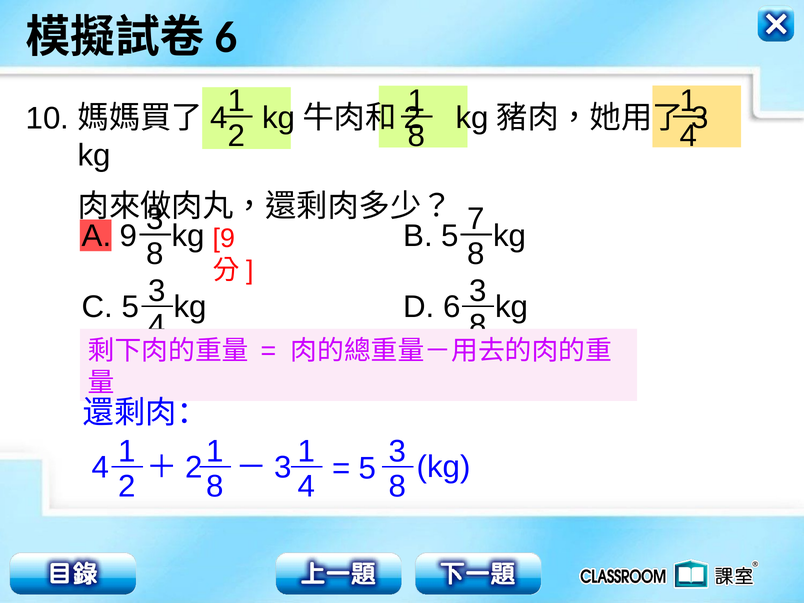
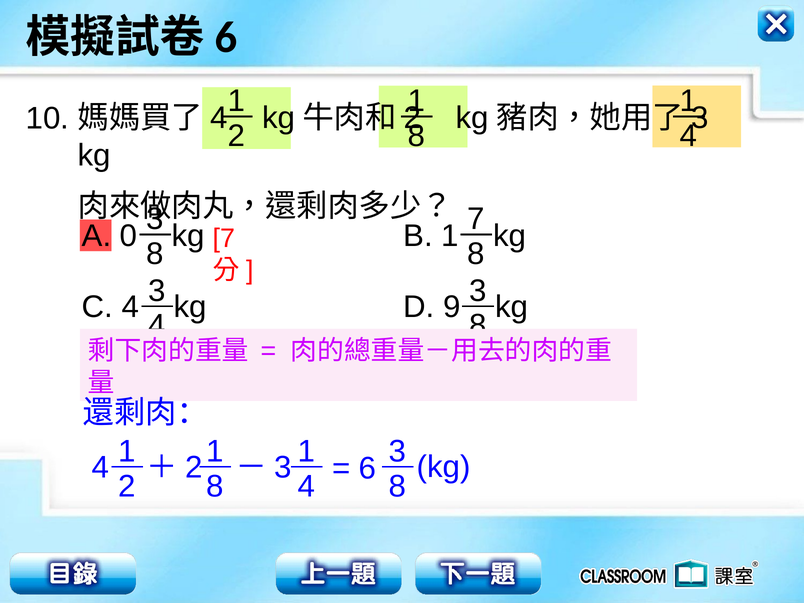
A 9: 9 -> 0 (129, 236)
B 5: 5 -> 1 (450, 236)
9: 9 -> 7 (224, 238)
C 5: 5 -> 4 (130, 307)
6: 6 -> 9 (452, 307)
5: 5 -> 6 (368, 468)
